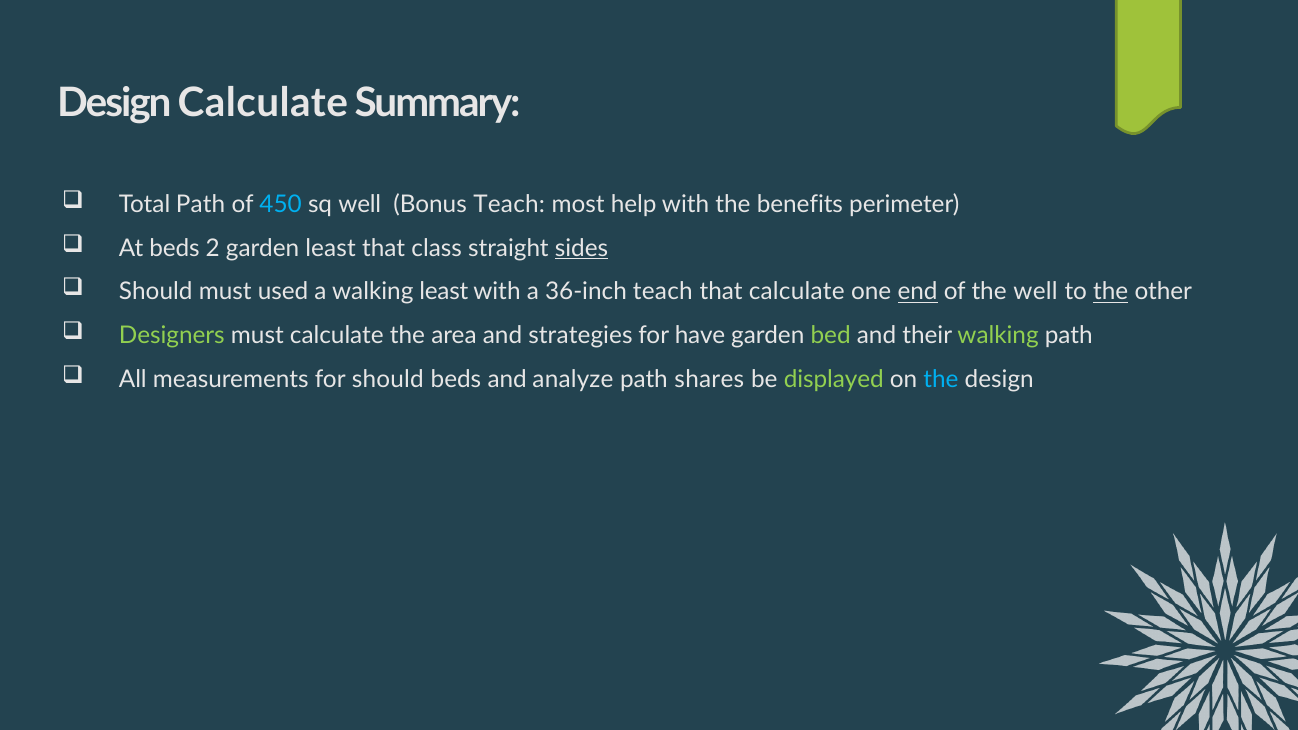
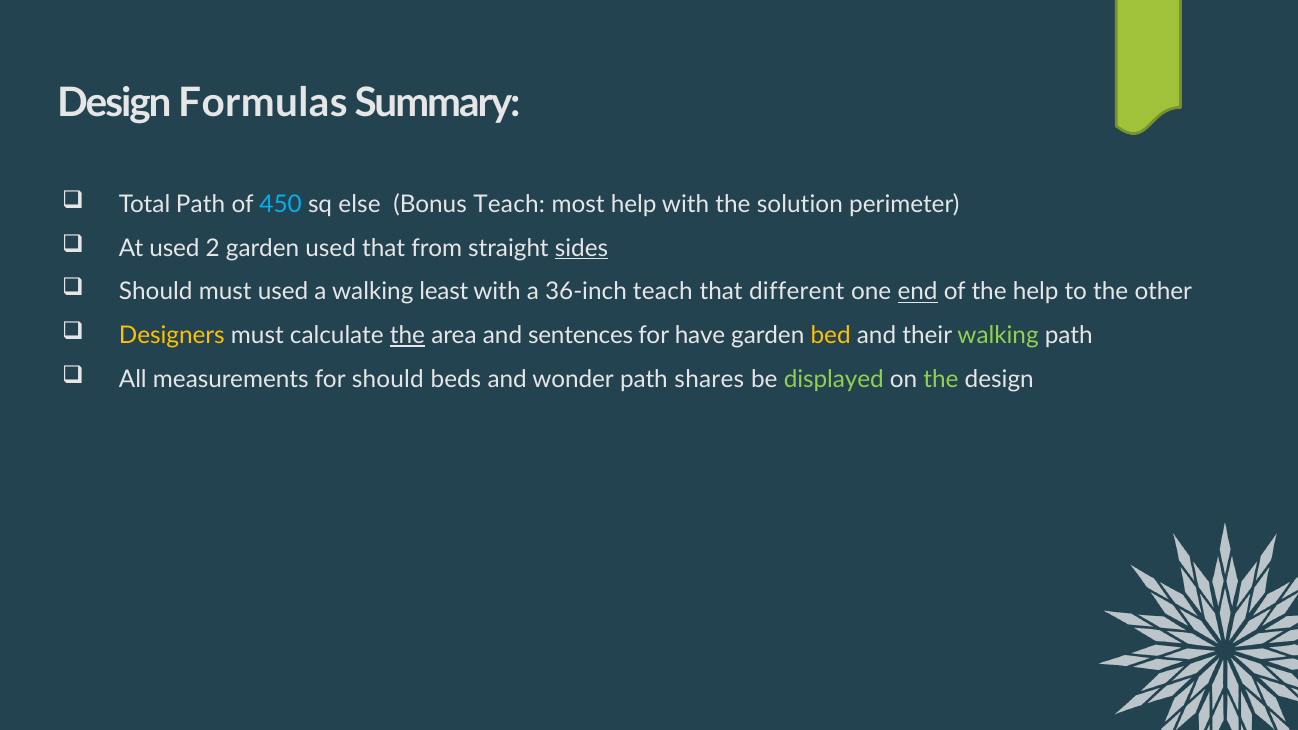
Design Calculate: Calculate -> Formulas (263, 103)
sq well: well -> else (360, 204)
benefits: benefits -> solution (800, 204)
At beds: beds -> used (175, 248)
garden least: least -> used (331, 248)
class: class -> from (437, 248)
that calculate: calculate -> different (797, 292)
the well: well -> help (1036, 292)
the underline: present -> none (1111, 292)
Designers colour: light green -> yellow (172, 336)
the underline: none -> present (407, 336)
strategies: strategies -> sentences (581, 336)
bed colour: light green -> yellow (831, 336)
analyze: analyze -> wonder (573, 379)
the colour: light blue -> light green (941, 379)
